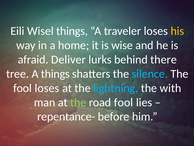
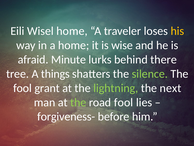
Wisel things: things -> home (72, 31)
Deliver: Deliver -> Minute (69, 59)
silence colour: light blue -> light green (150, 74)
fool loses: loses -> grant (47, 88)
lightning colour: light blue -> light green (116, 88)
with: with -> next (170, 88)
repentance-: repentance- -> forgiveness- (66, 116)
